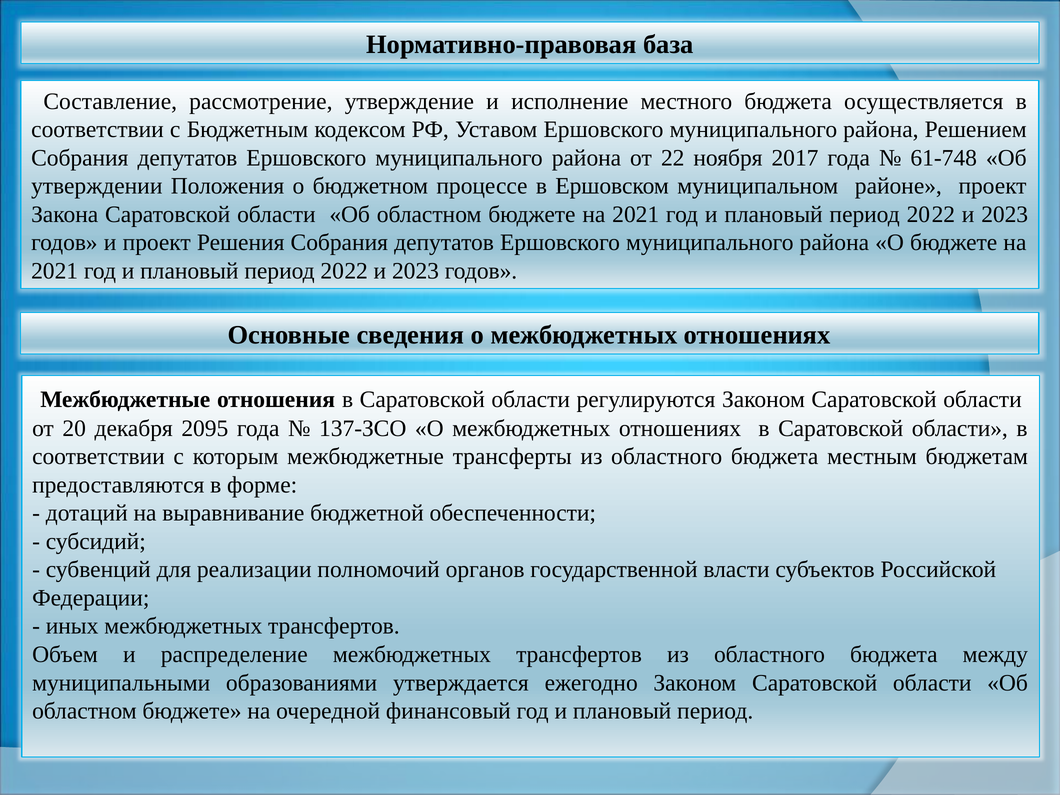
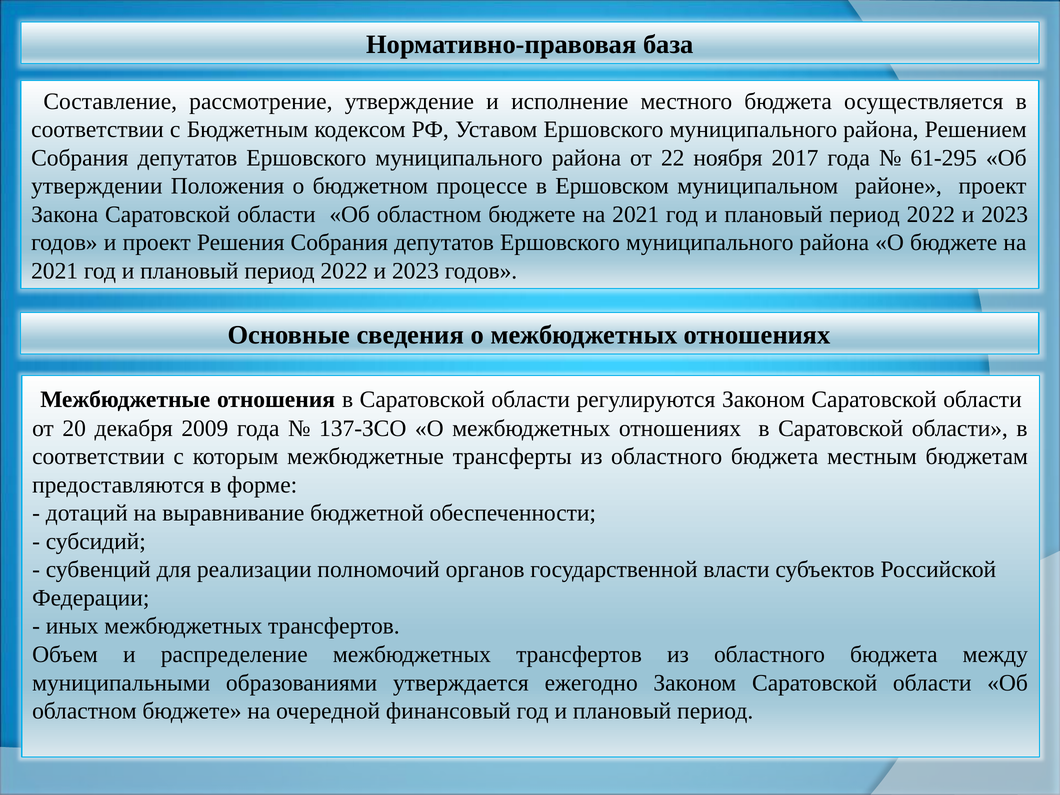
61-748: 61-748 -> 61-295 (944, 158)
2095: 2095 -> 2009 (205, 428)
